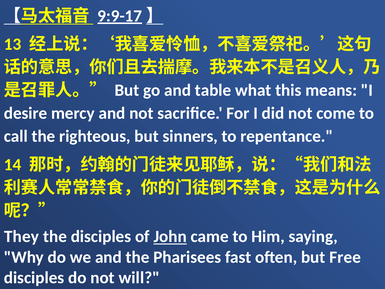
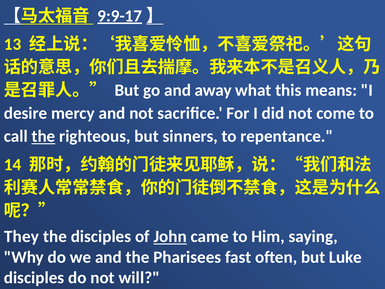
table: table -> away (213, 90)
the underline: none -> present (43, 136)
Free: Free -> Luke (345, 257)
